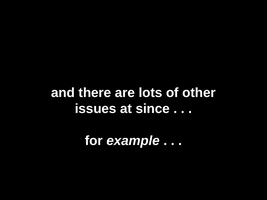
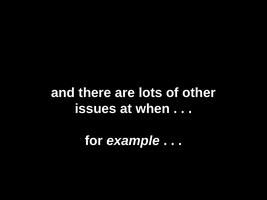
since: since -> when (153, 109)
